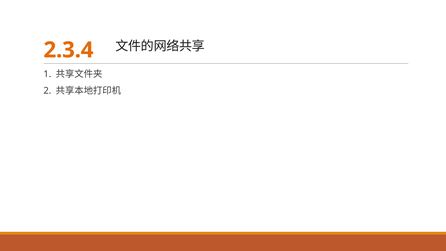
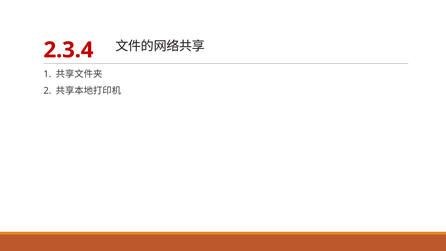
2.3.4 colour: orange -> red (68, 50)
